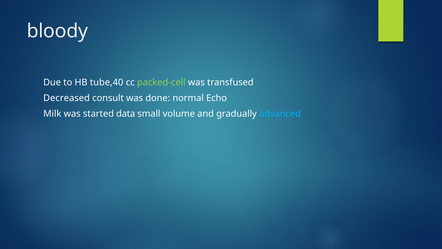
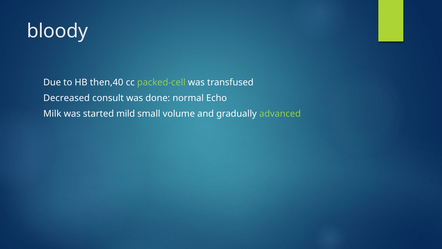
tube,40: tube,40 -> then,40 (107, 82)
data: data -> mild (126, 114)
advanced colour: light blue -> light green (280, 114)
